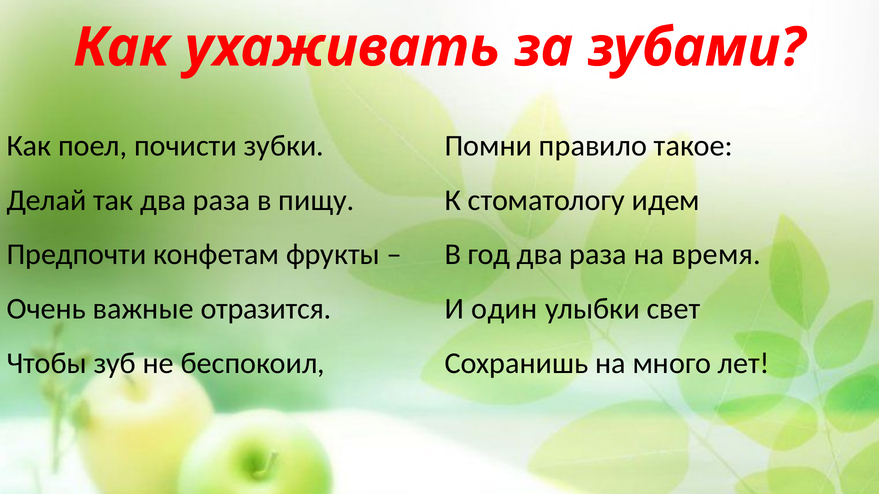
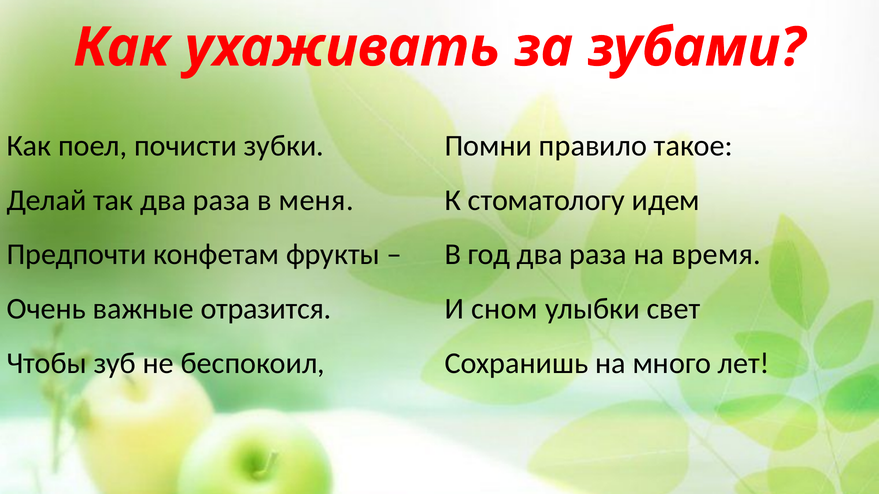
пищу: пищу -> меня (316, 200)
один: один -> сном (504, 309)
